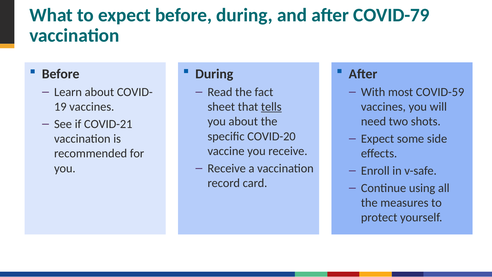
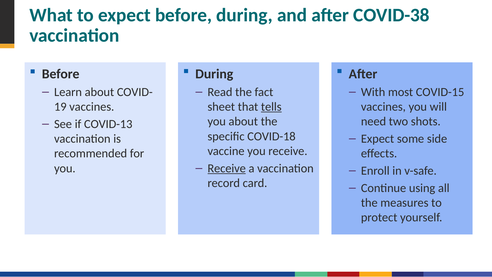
COVID-79: COVID-79 -> COVID-38 (391, 15)
COVID-59: COVID-59 -> COVID-15 (440, 92)
COVID-21: COVID-21 -> COVID-13 (108, 124)
COVID-20: COVID-20 -> COVID-18 (271, 136)
Receive underline: none -> present (227, 168)
